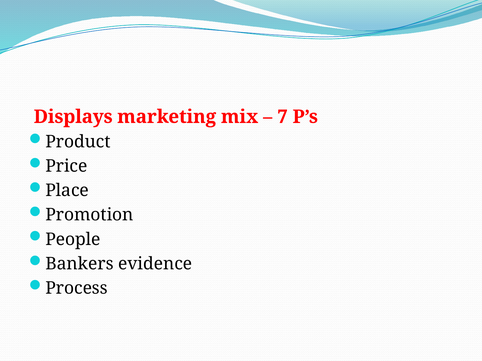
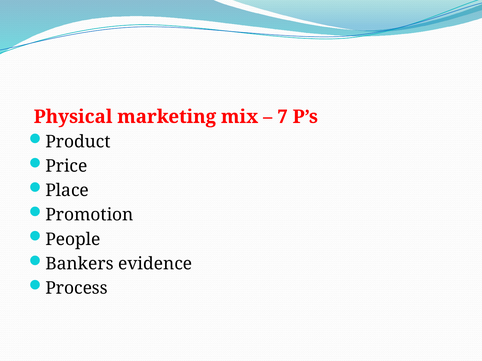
Displays: Displays -> Physical (73, 117)
